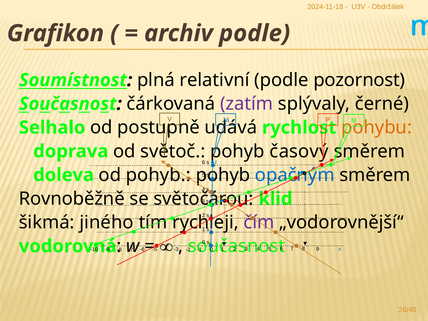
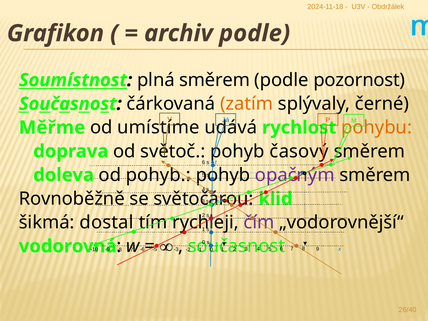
plná relativní: relativní -> směrem (215, 80)
zatím colour: purple -> orange (247, 104)
Selhalo: Selhalo -> Měřme (52, 128)
postupně: postupně -> umístíme (158, 128)
opačným colour: blue -> purple (295, 175)
jiného: jiného -> dostal (107, 222)
